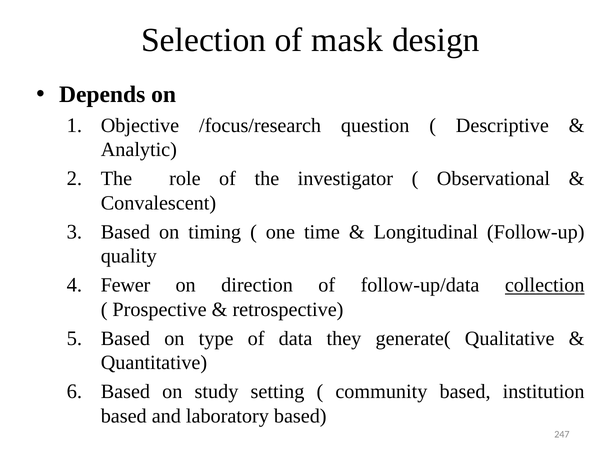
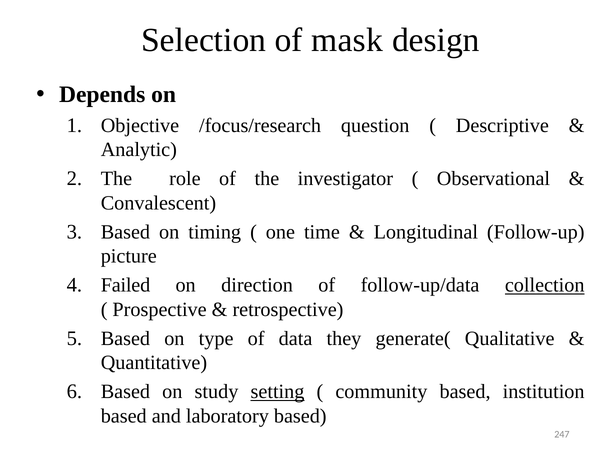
quality: quality -> picture (129, 256)
Fewer: Fewer -> Failed (125, 285)
setting underline: none -> present (278, 391)
